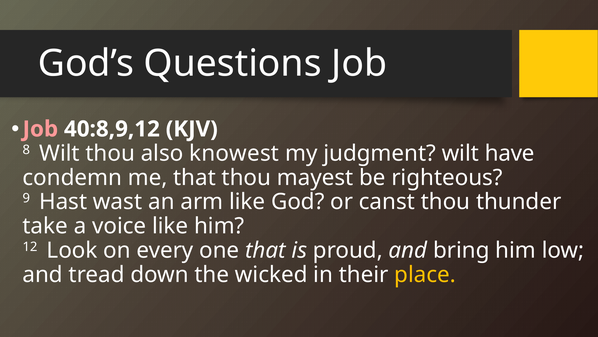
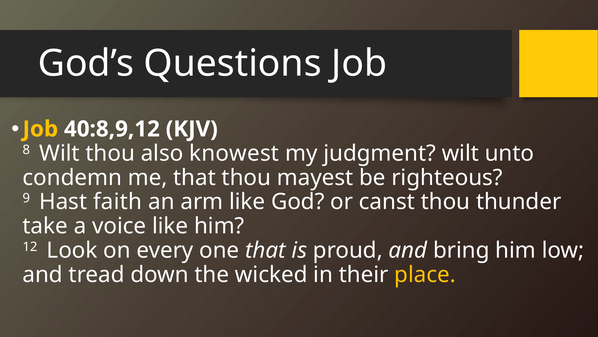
Job colour: pink -> yellow (40, 129)
have: have -> unto (509, 153)
wast: wast -> faith (118, 202)
